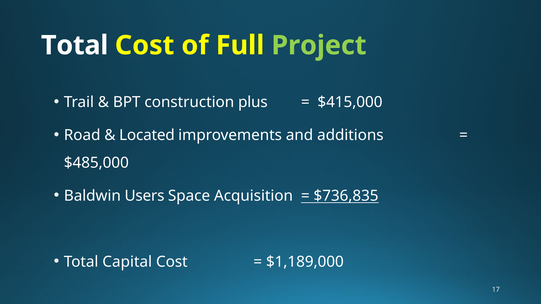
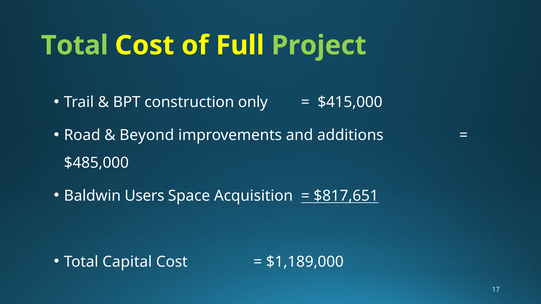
Total colour: white -> light green (75, 45)
plus: plus -> only (253, 102)
Located: Located -> Beyond (147, 135)
$736,835: $736,835 -> $817,651 (346, 196)
